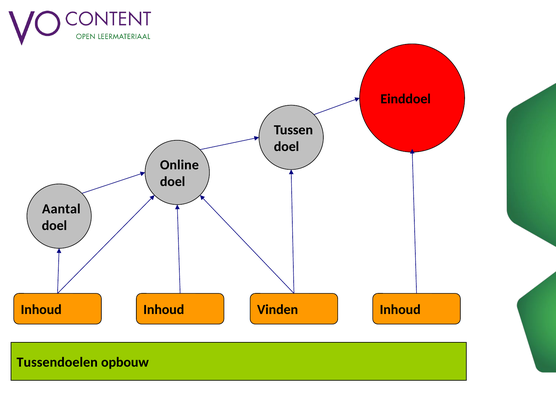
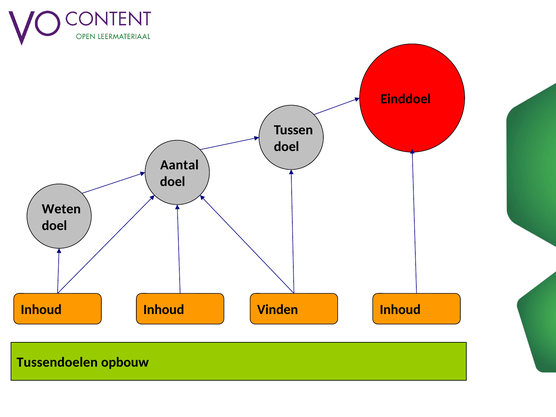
Online: Online -> Aantal (179, 165)
Aantal: Aantal -> Weten (61, 209)
